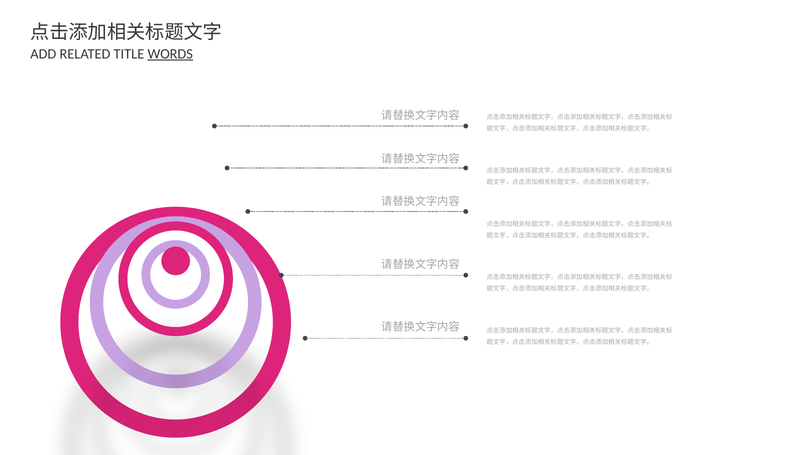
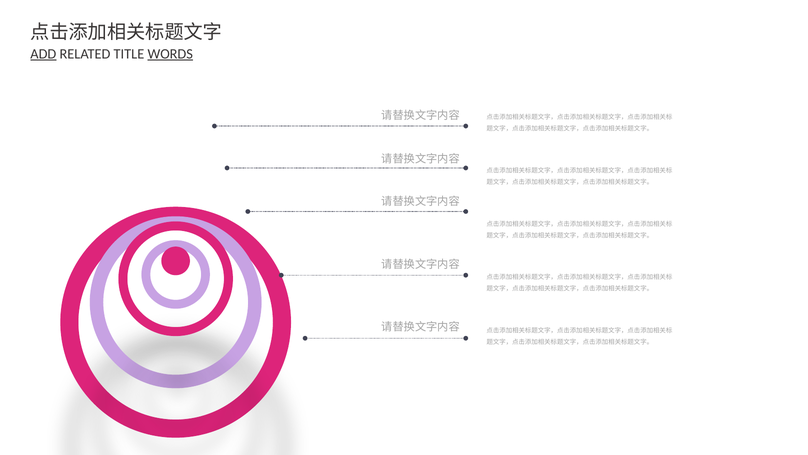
ADD underline: none -> present (43, 54)
